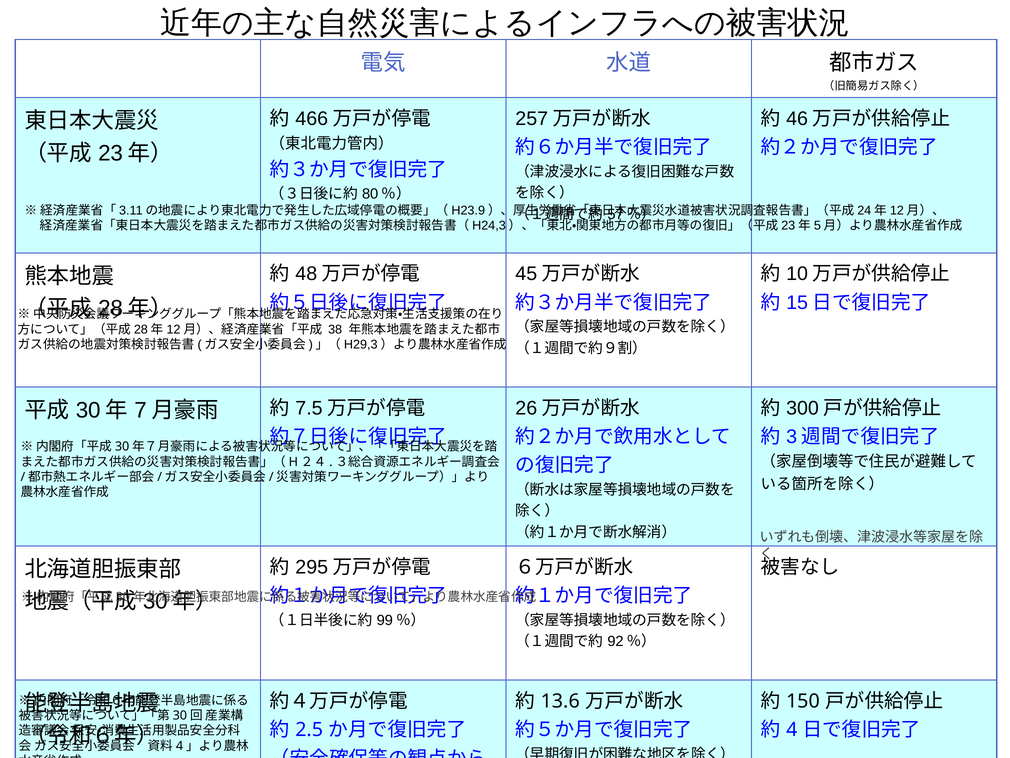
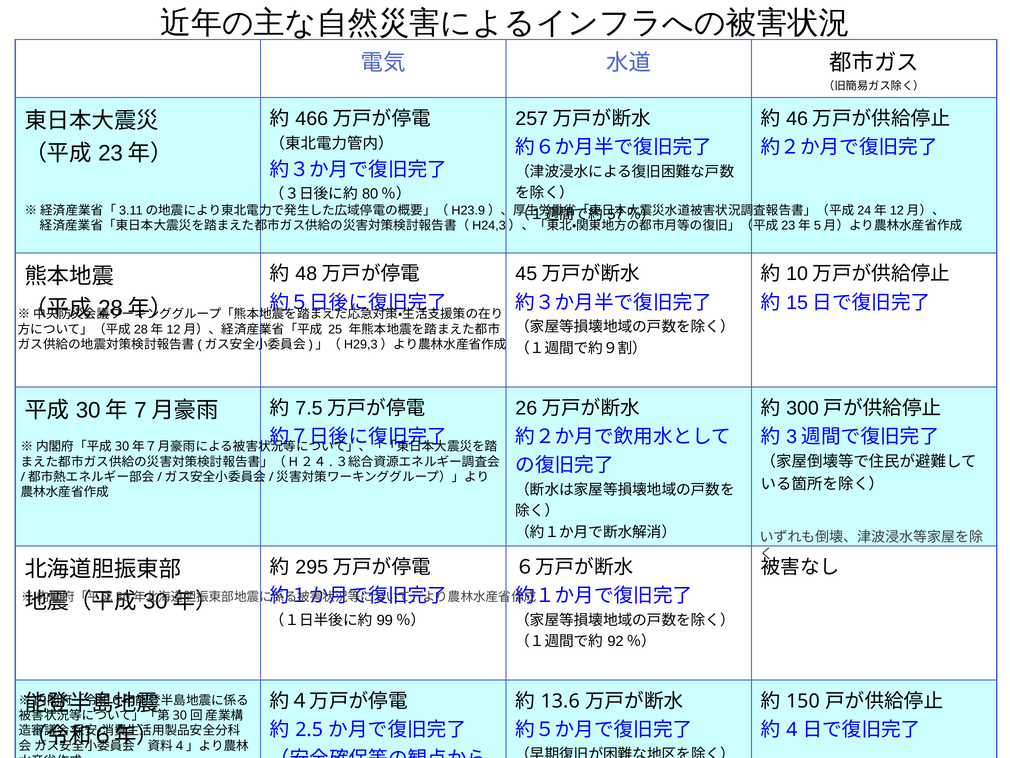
38: 38 -> 25 (335, 329)
